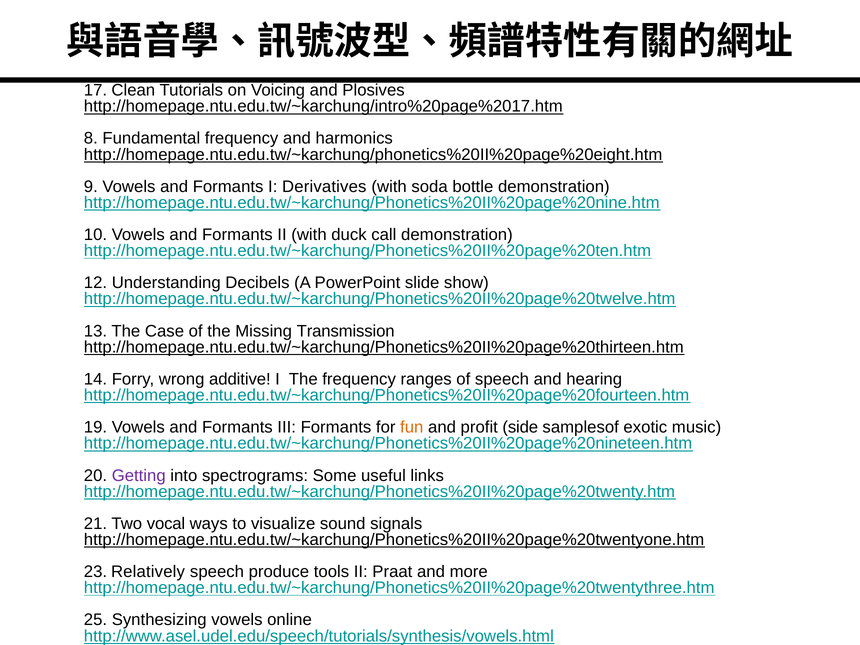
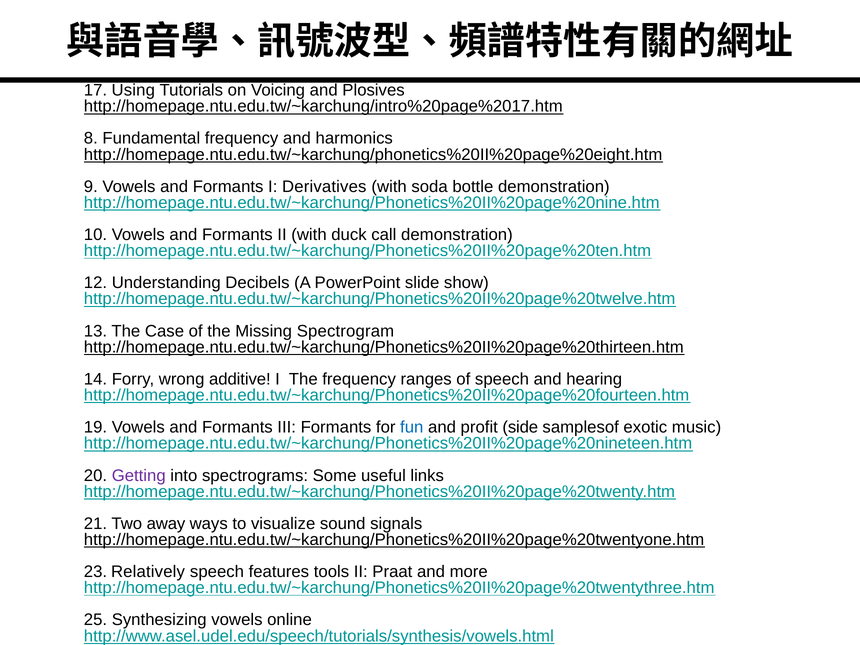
Clean: Clean -> Using (133, 90)
Transmission: Transmission -> Spectrogram (345, 331)
fun colour: orange -> blue (412, 427)
vocal: vocal -> away (166, 524)
produce: produce -> features (279, 572)
